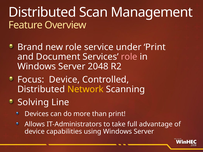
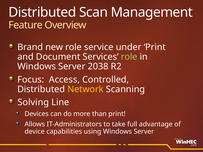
role colour: pink -> light green (129, 57)
2048: 2048 -> 2038 (98, 67)
Focus Device: Device -> Access (64, 80)
